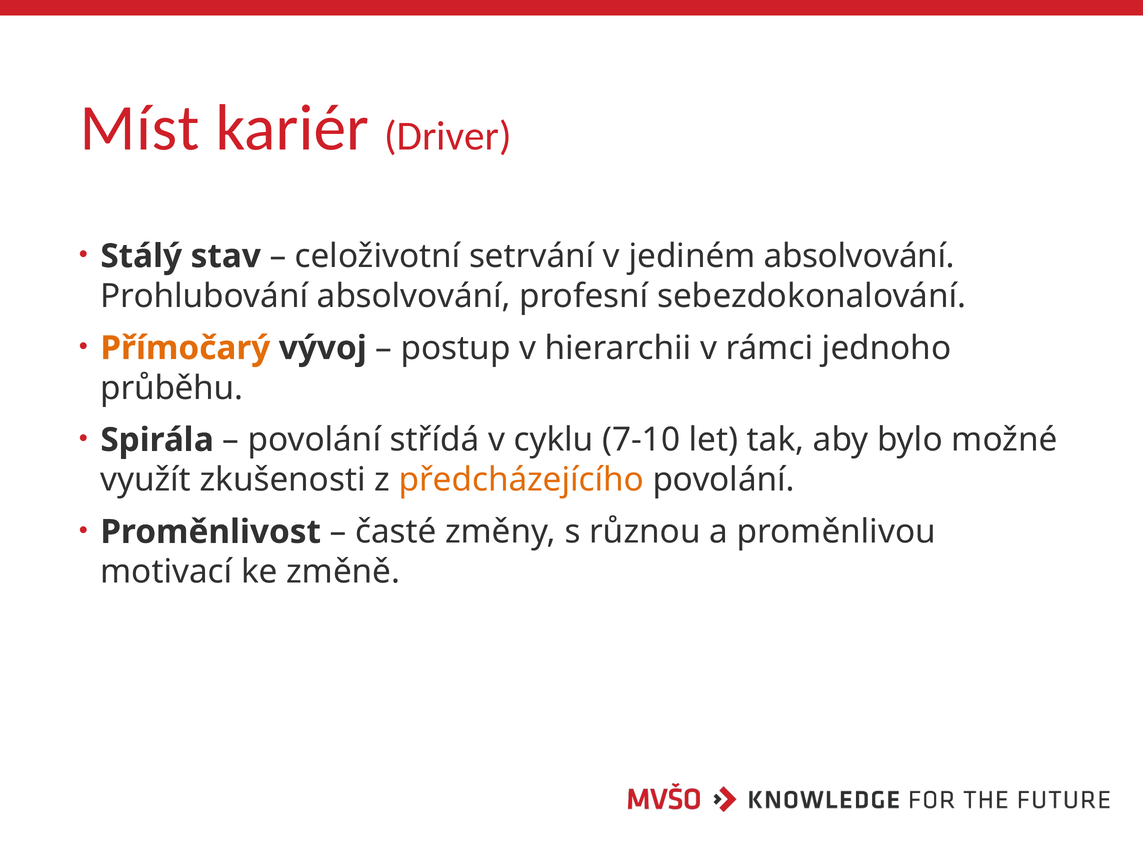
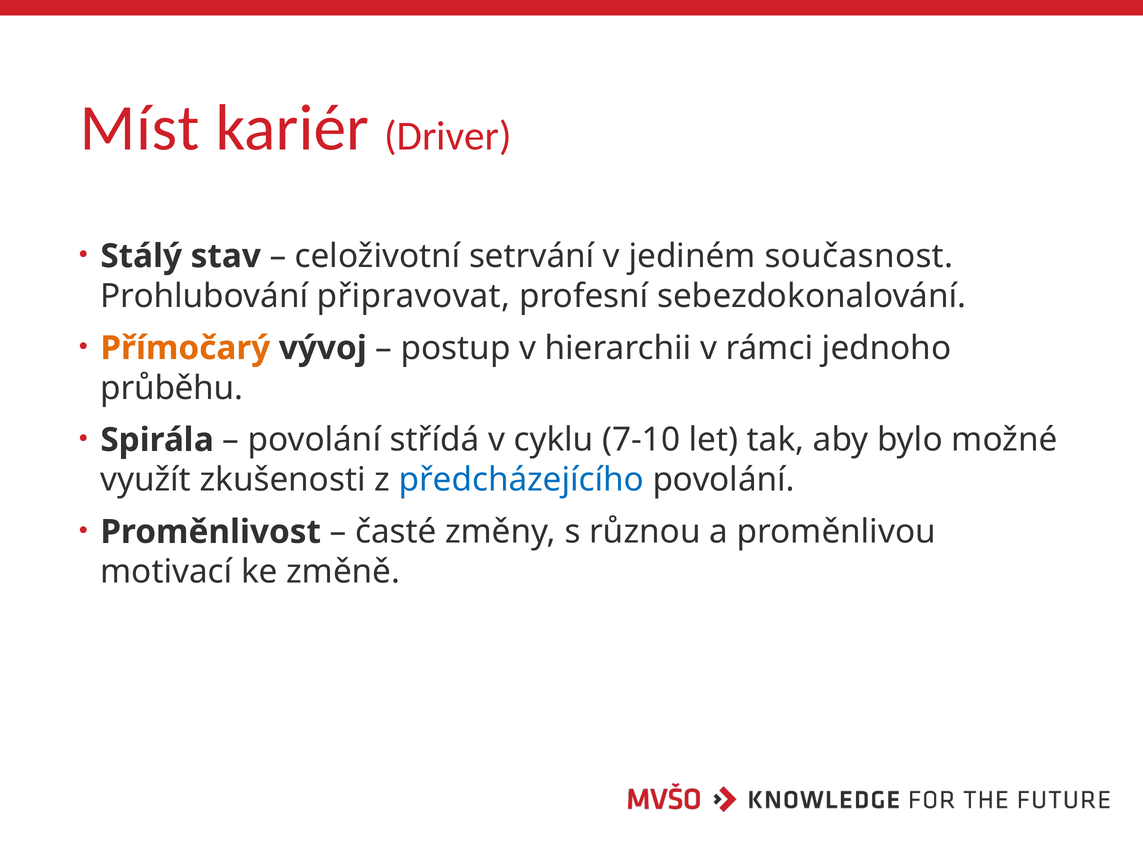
jediném absolvování: absolvování -> současnost (859, 256)
Prohlubování absolvování: absolvování -> připravovat (414, 296)
předcházejícího colour: orange -> blue (521, 480)
